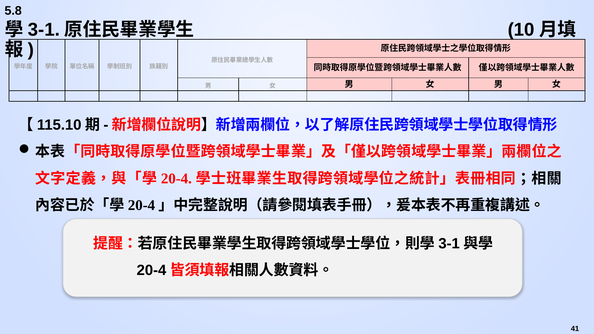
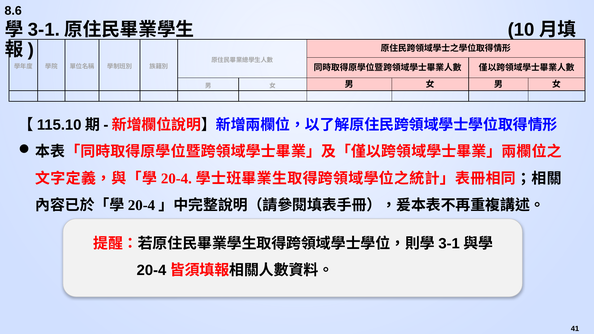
5.8: 5.8 -> 8.6 (13, 11)
